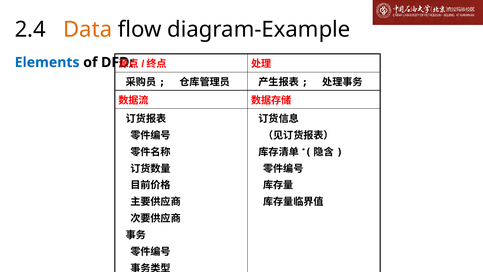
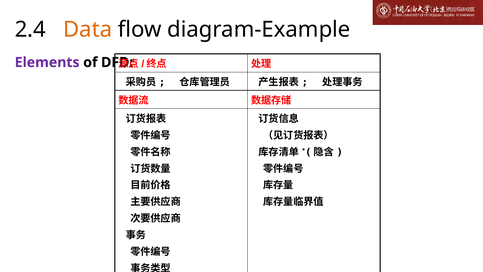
Elements colour: blue -> purple (47, 62)
